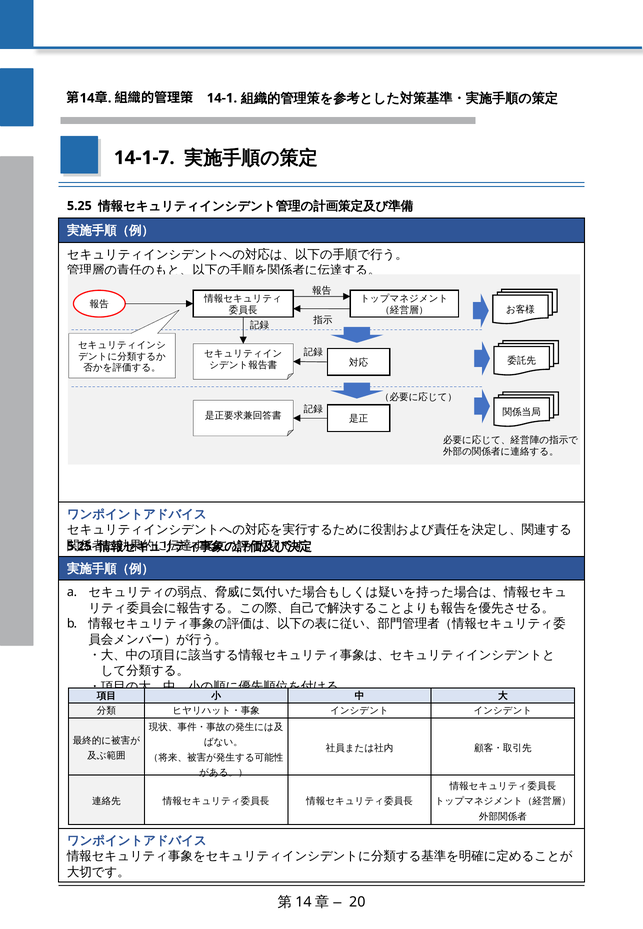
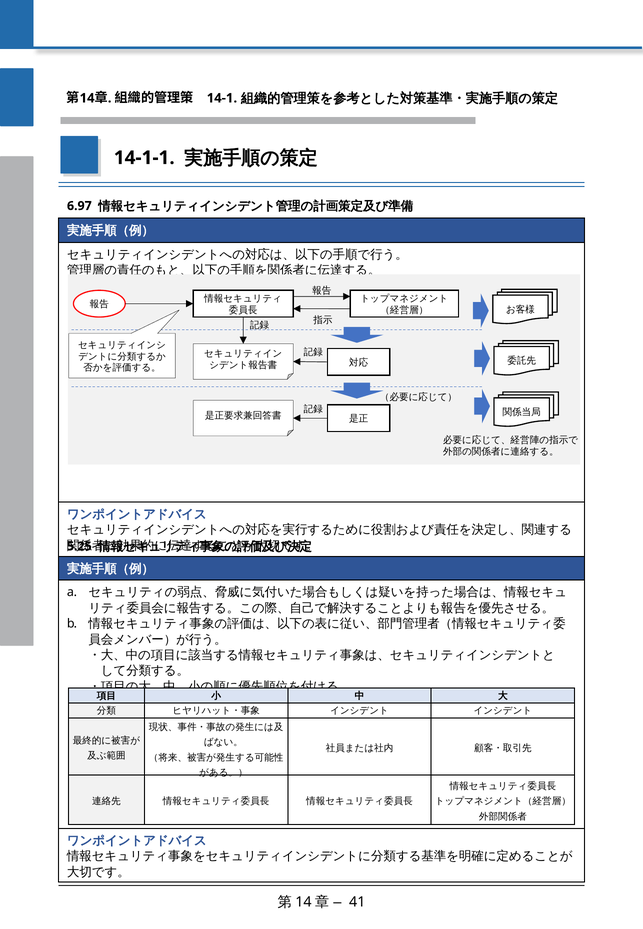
14-1-7: 14-1-7 -> 14-1-1 (144, 158)
5.25: 5.25 -> 6.97 (79, 206)
20: 20 -> 41 (357, 902)
